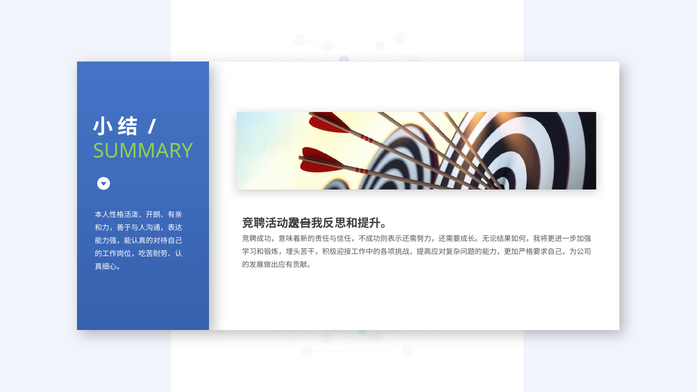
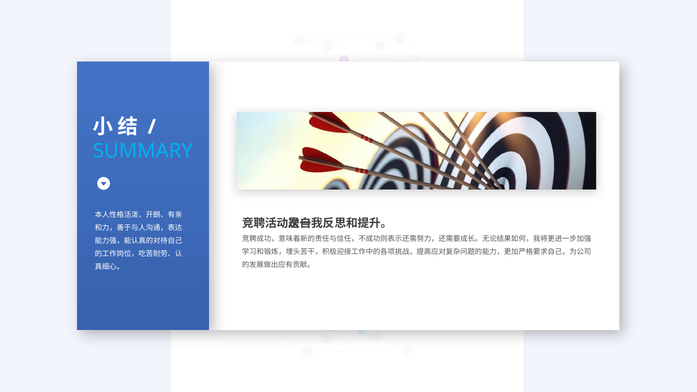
SUMMARY colour: light green -> light blue (143, 151)
